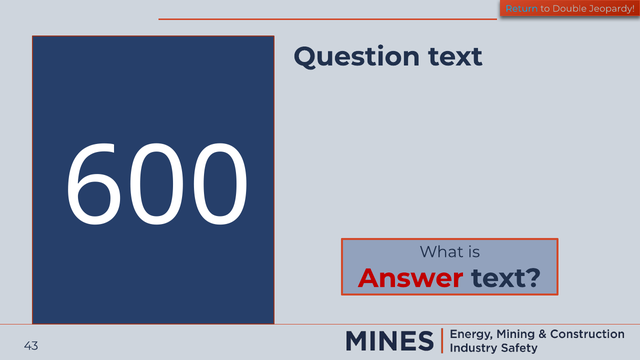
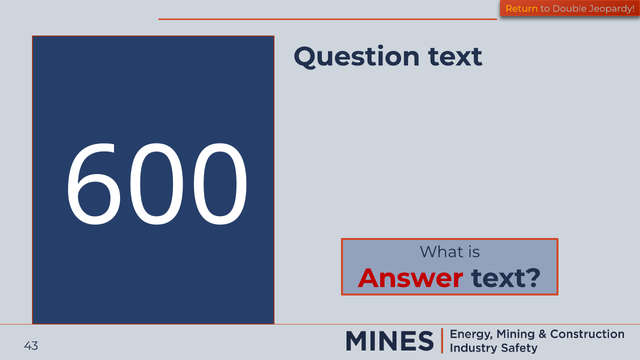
Return colour: light blue -> yellow (522, 9)
